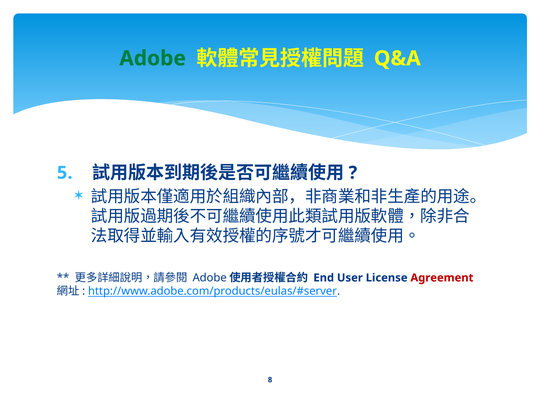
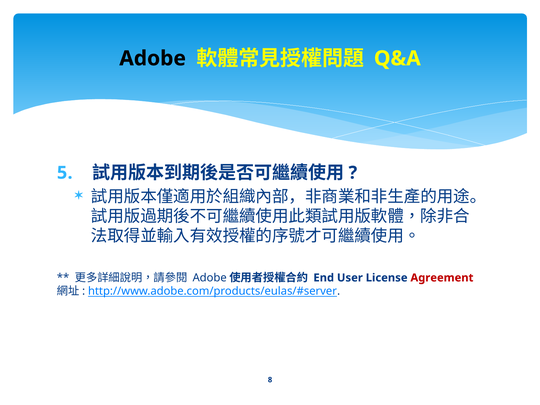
Adobe colour: green -> black (153, 58)
